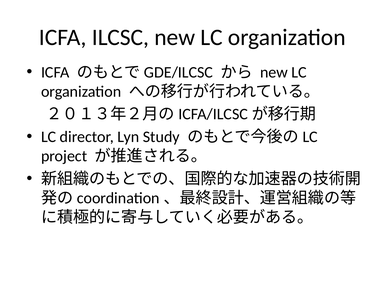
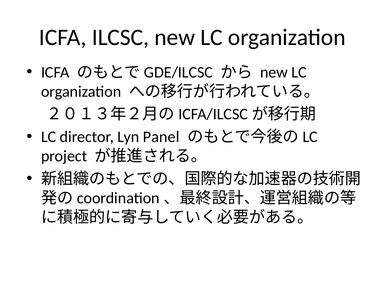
Study: Study -> Panel (161, 137)
